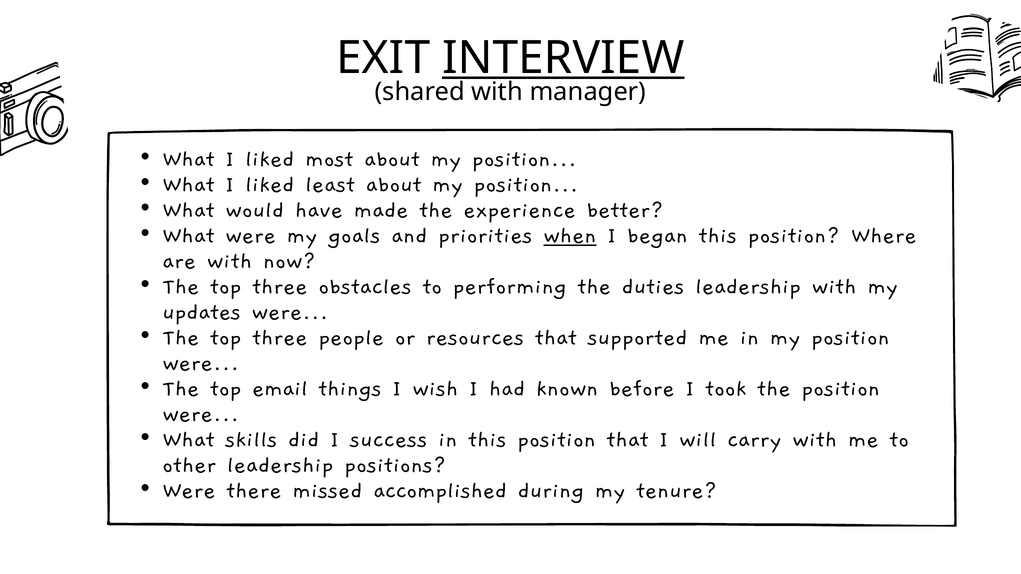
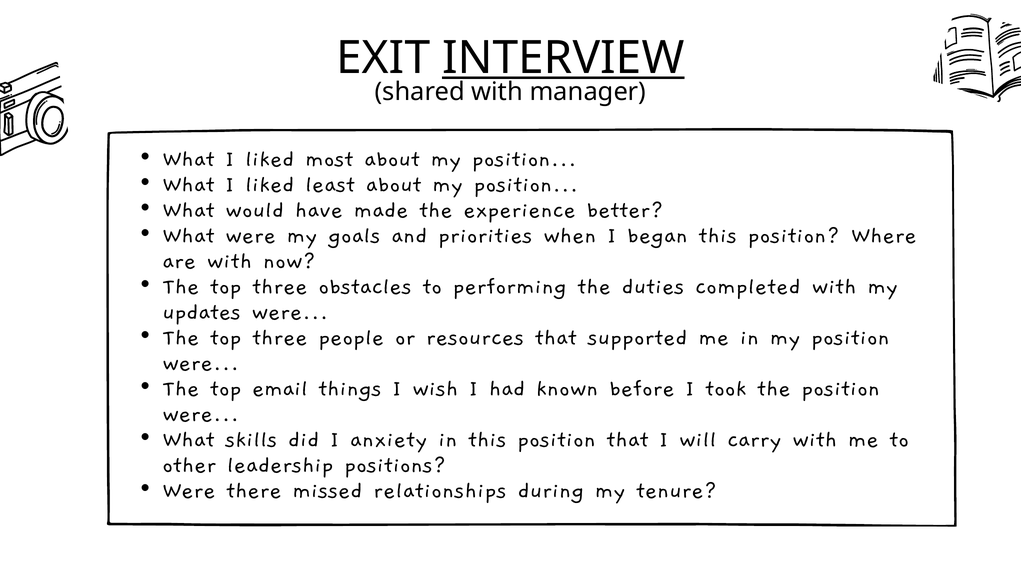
when underline: present -> none (570, 234)
duties leadership: leadership -> completed (748, 285)
success: success -> anxiety (389, 438)
accomplished: accomplished -> relationships (440, 490)
